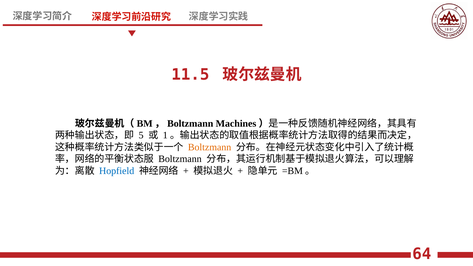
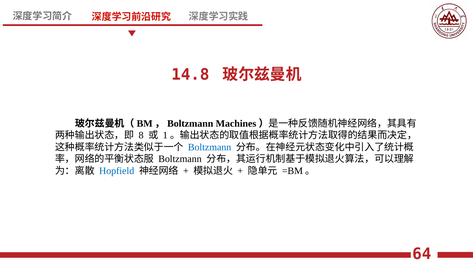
11.5: 11.5 -> 14.8 (190, 75)
5: 5 -> 8 (141, 135)
Boltzmann colour: orange -> blue (210, 147)
